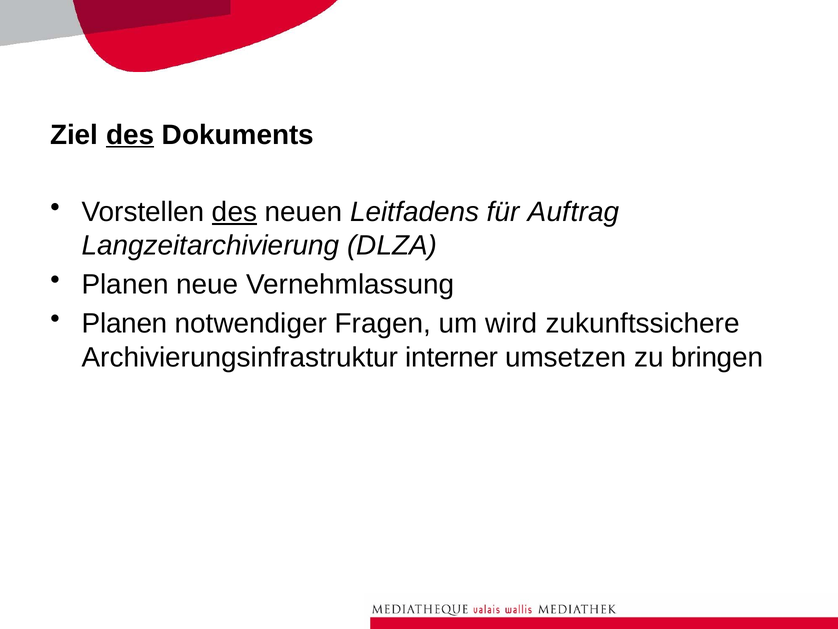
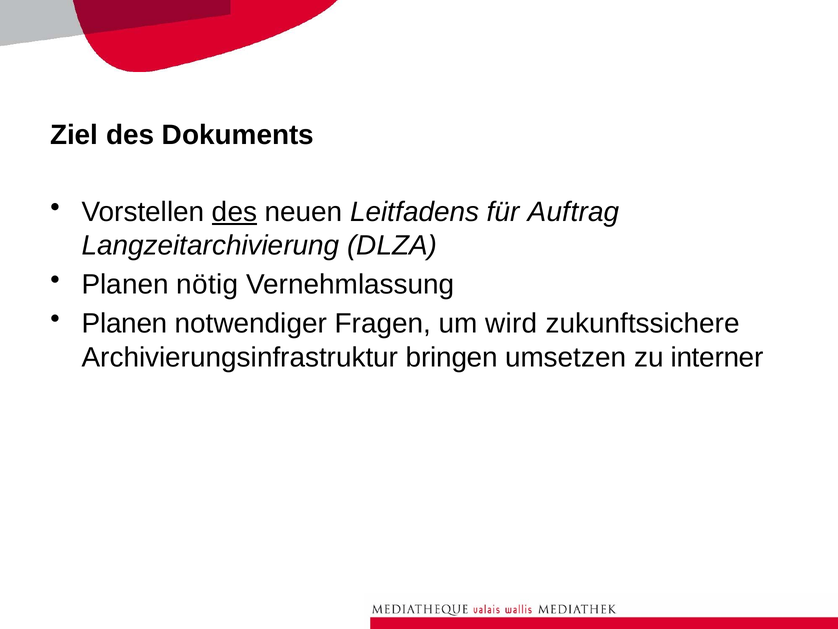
des underline: present -> none (130, 135)
neue: neue -> nötig (207, 284)
interner: interner -> bringen (452, 357)
bringen: bringen -> interner (717, 357)
